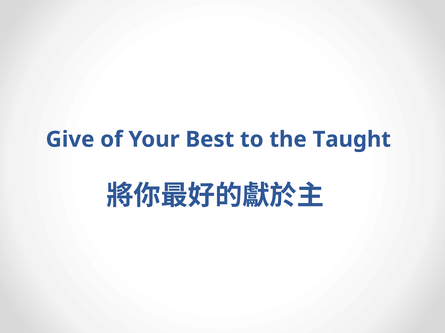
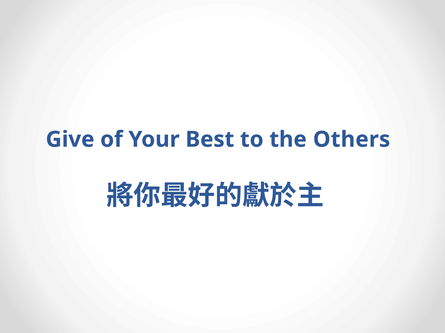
Taught: Taught -> Others (352, 140)
